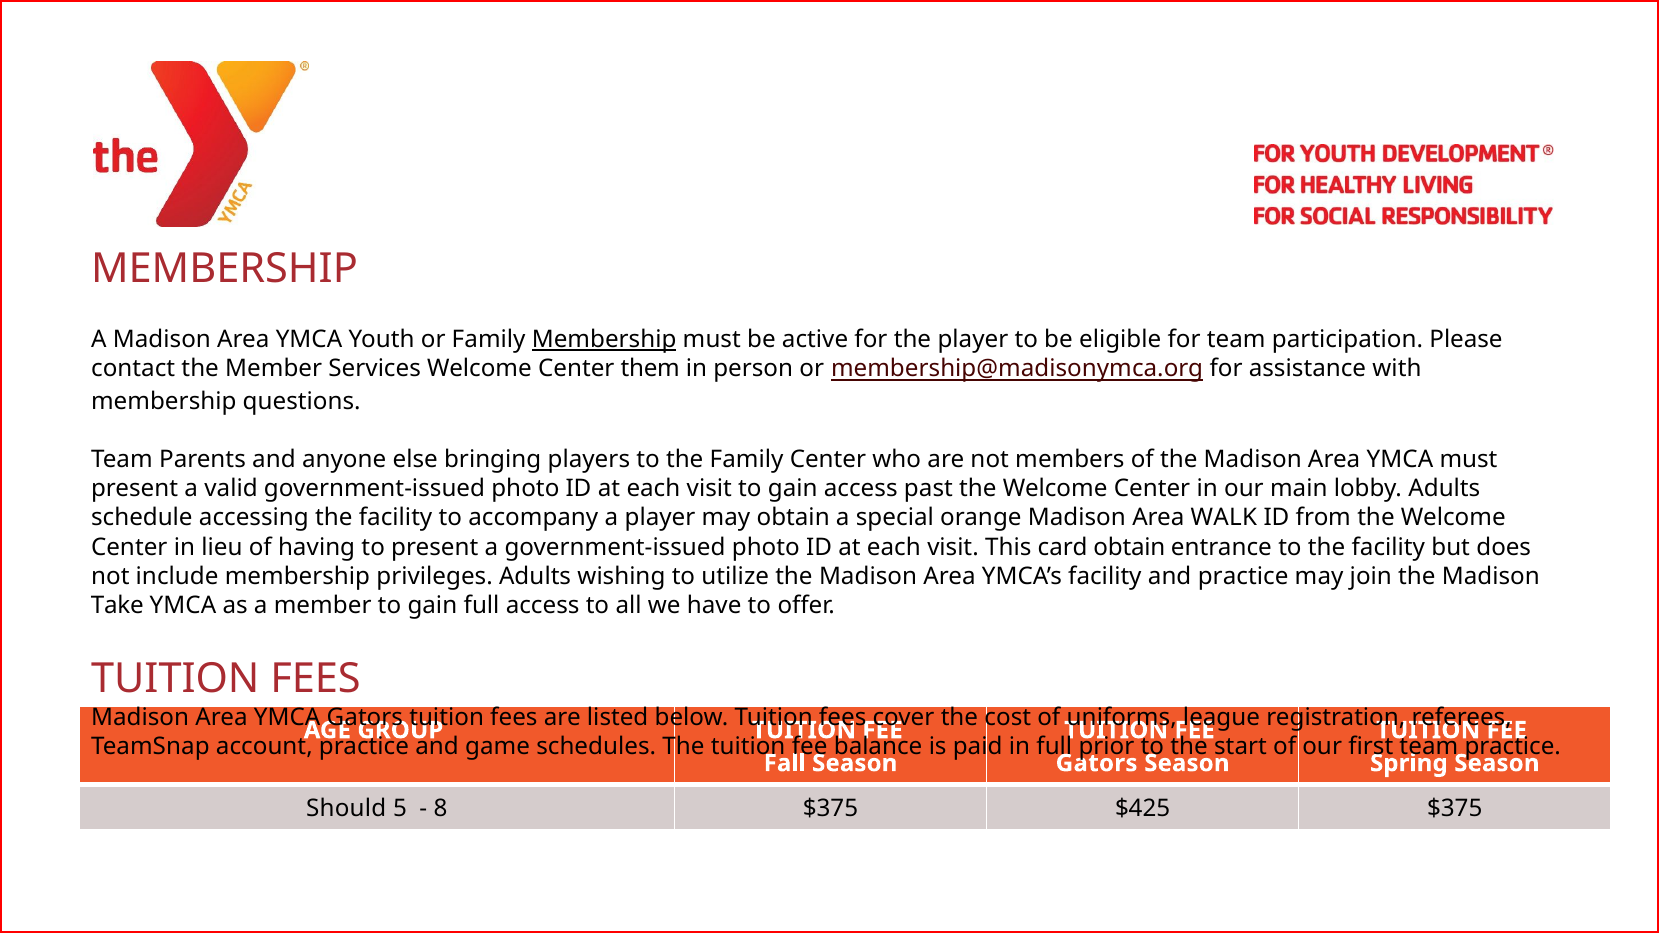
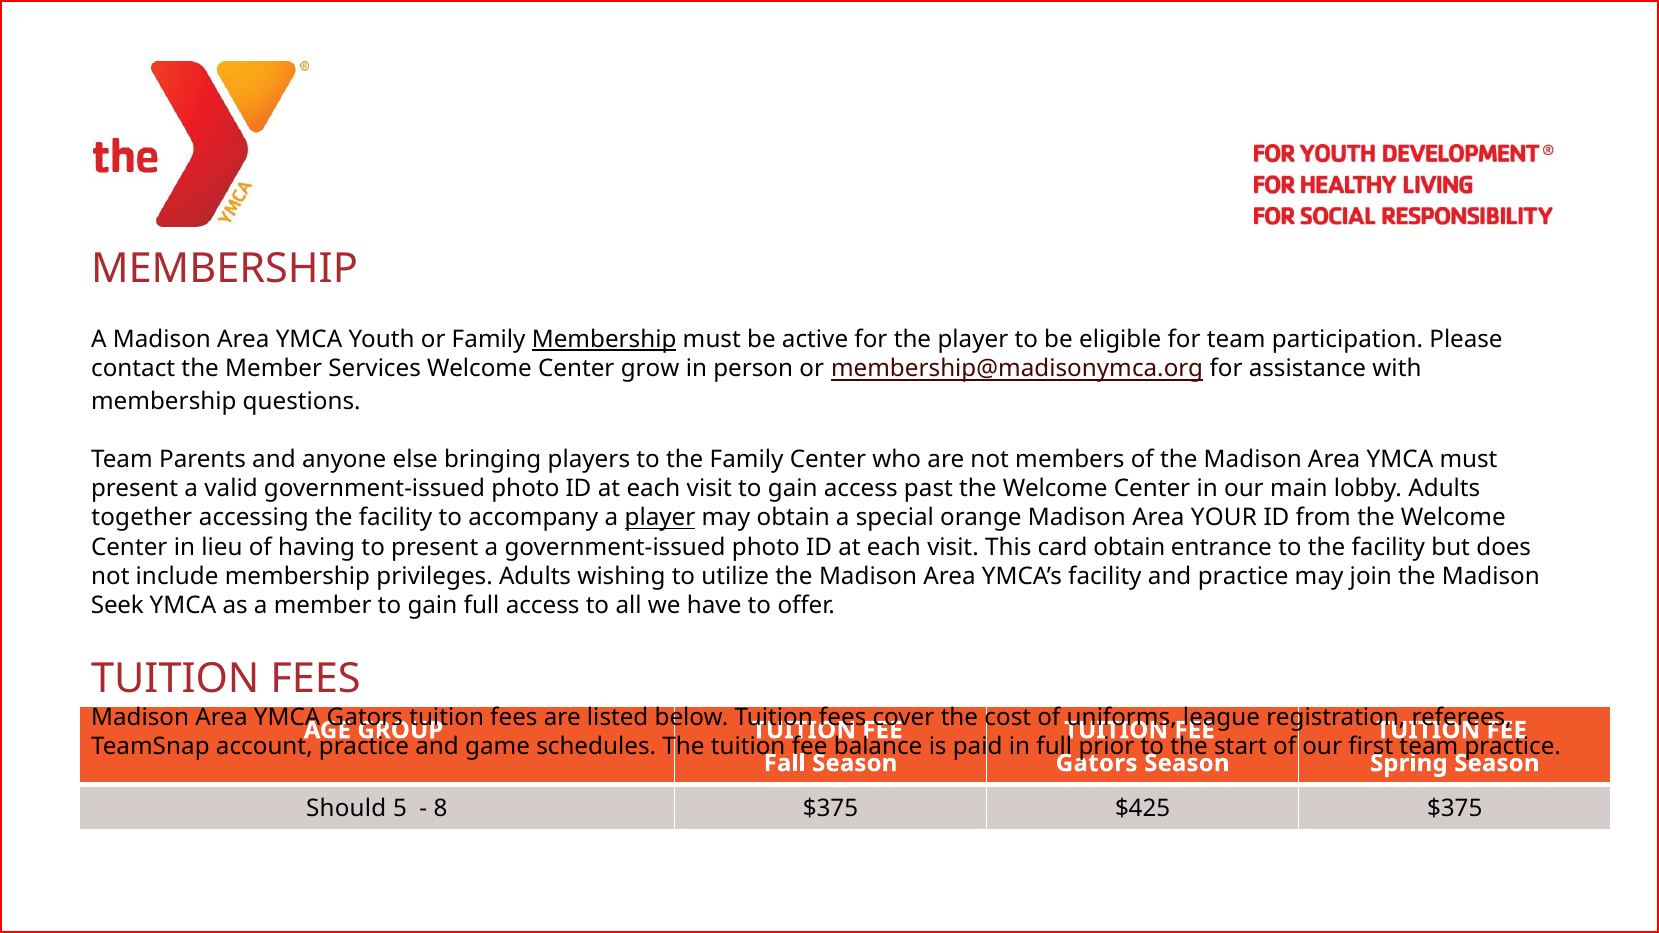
them: them -> grow (650, 369)
schedule: schedule -> together (142, 518)
player underline: none -> present (660, 518)
WALK: WALK -> YOUR (1224, 518)
Take: Take -> Seek (117, 605)
